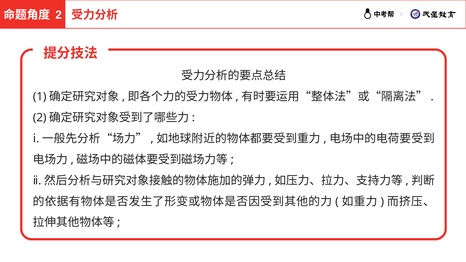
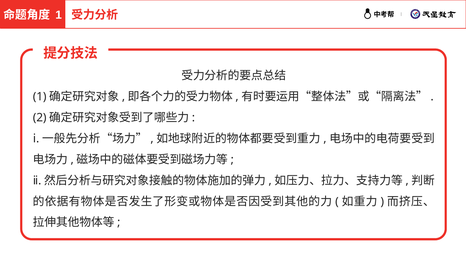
2: 2 -> 1 (59, 15)
